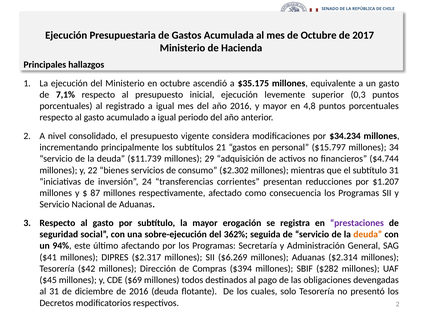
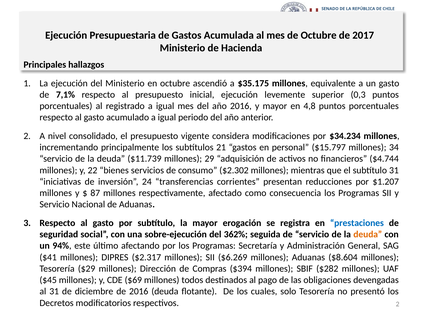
prestaciones colour: purple -> blue (357, 222)
$2.314: $2.314 -> $8.604 (343, 257)
$42: $42 -> $29 (87, 268)
